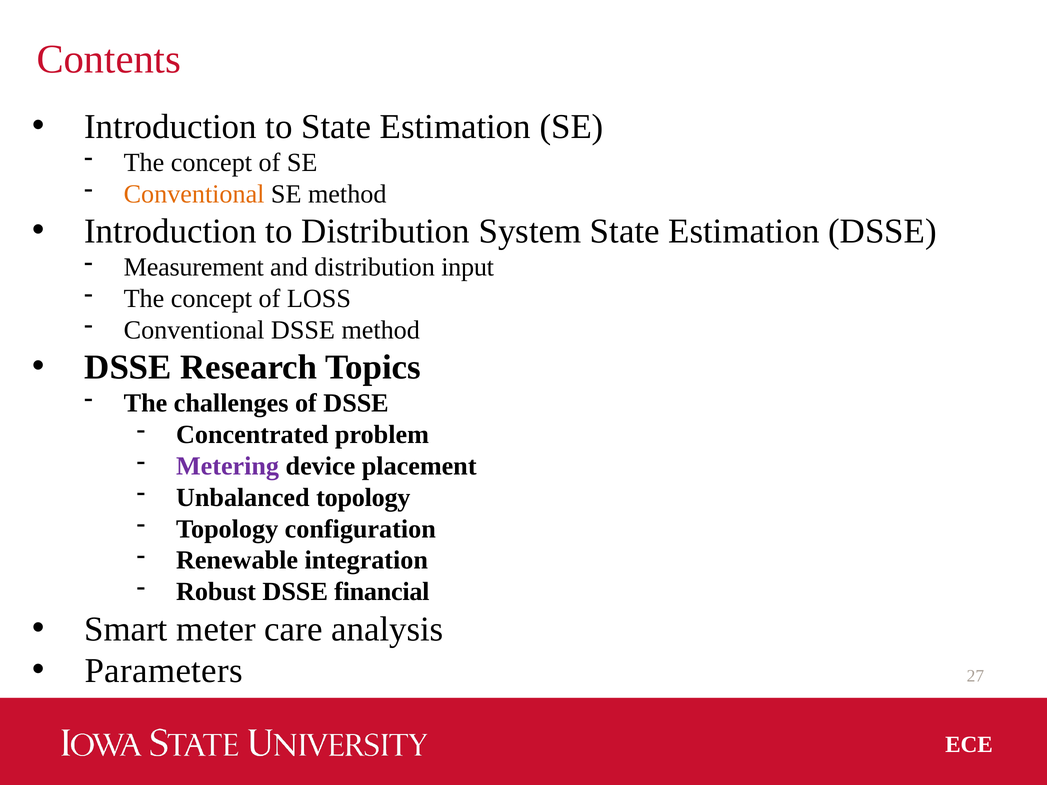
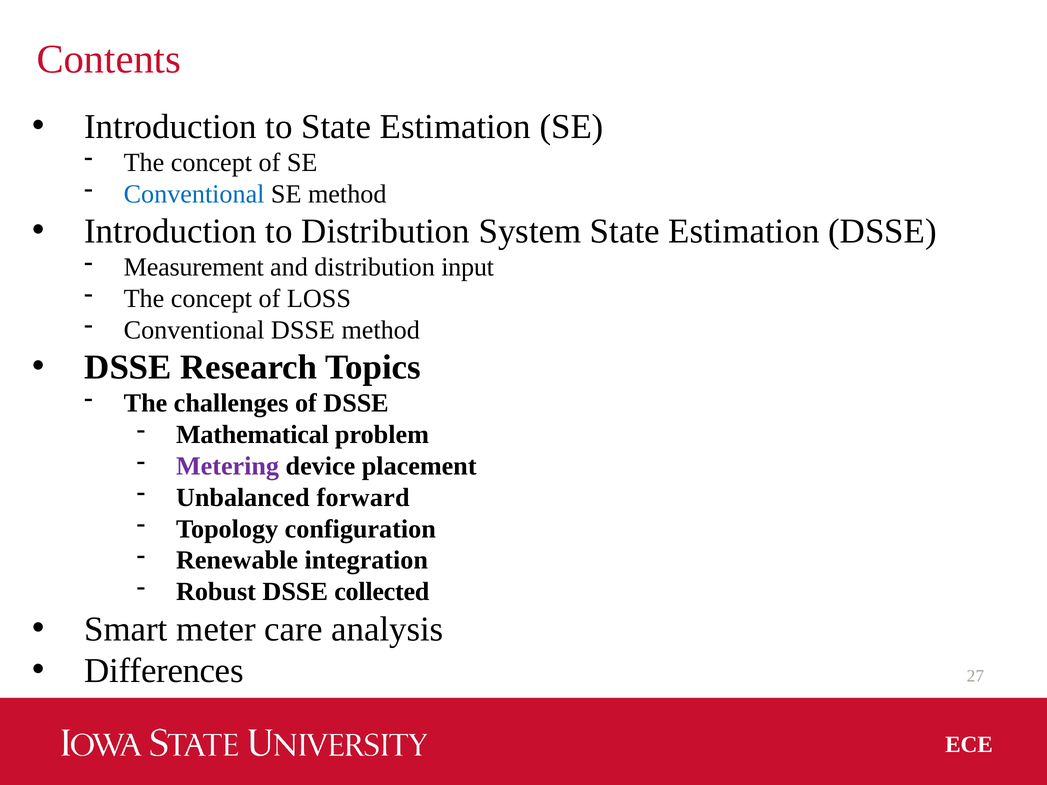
Conventional colour: orange -> blue (194, 194)
Concentrated: Concentrated -> Mathematical (252, 435)
Unbalanced topology: topology -> forward (363, 498)
financial: financial -> collected (382, 592)
Parameters: Parameters -> Differences (164, 671)
